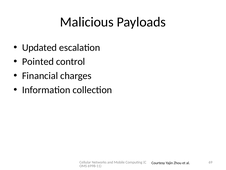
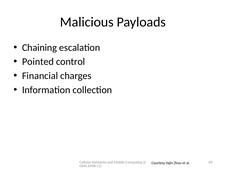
Updated: Updated -> Chaining (39, 47)
